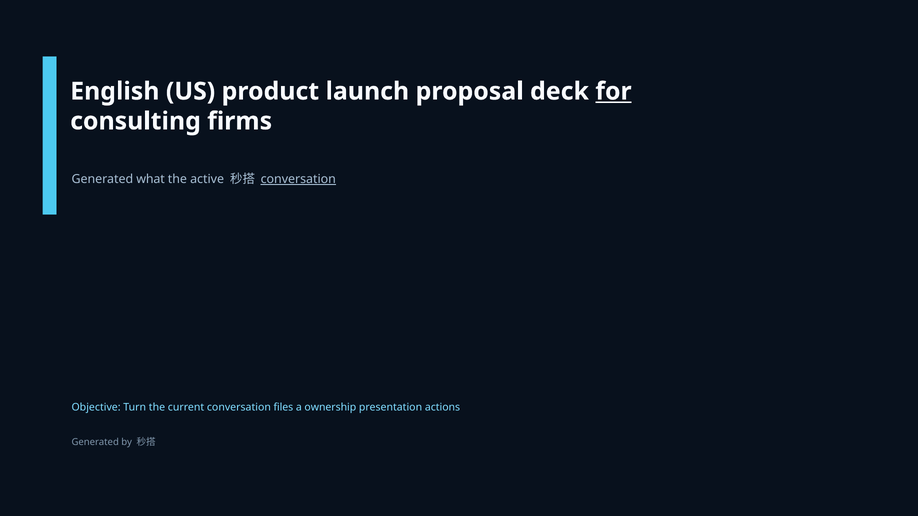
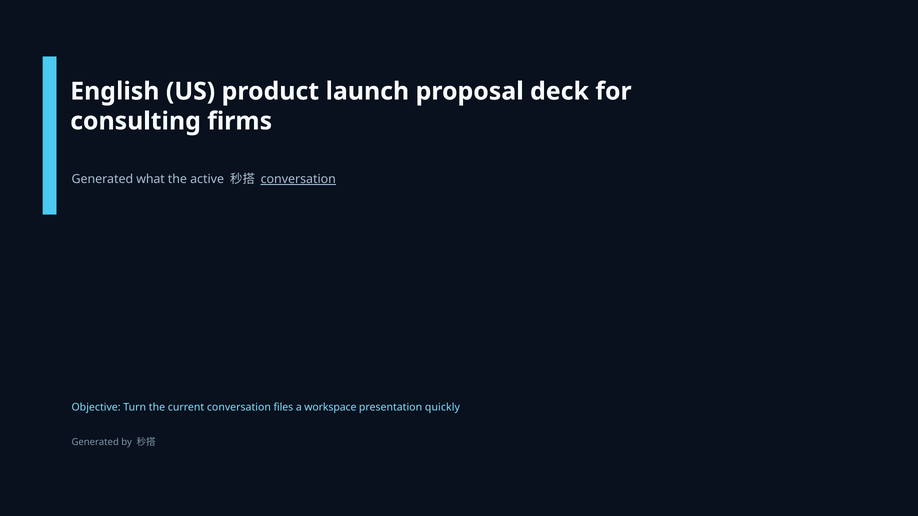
for underline: present -> none (613, 91)
ownership: ownership -> workspace (330, 408)
actions: actions -> quickly (442, 408)
